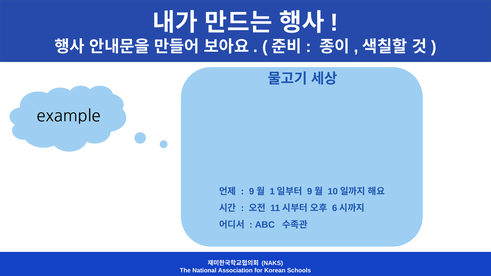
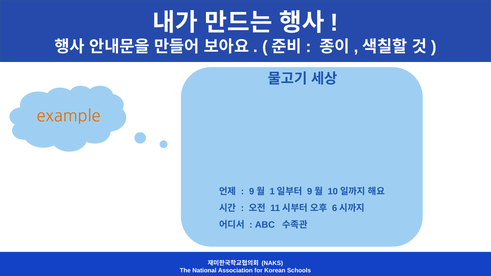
example colour: black -> orange (69, 116)
